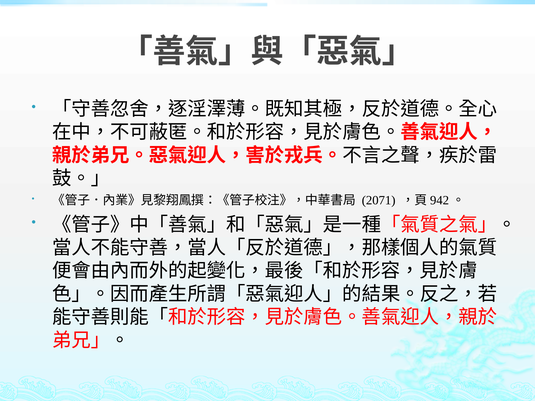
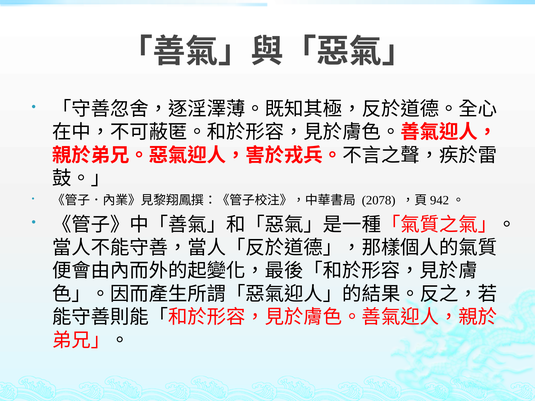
2071: 2071 -> 2078 (379, 200)
